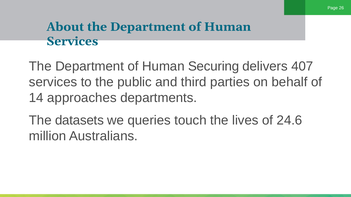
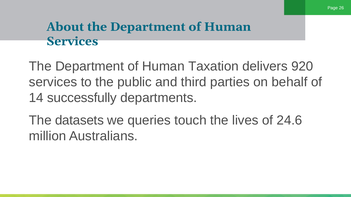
Securing: Securing -> Taxation (214, 66)
407: 407 -> 920 (302, 66)
approaches: approaches -> successfully (82, 98)
